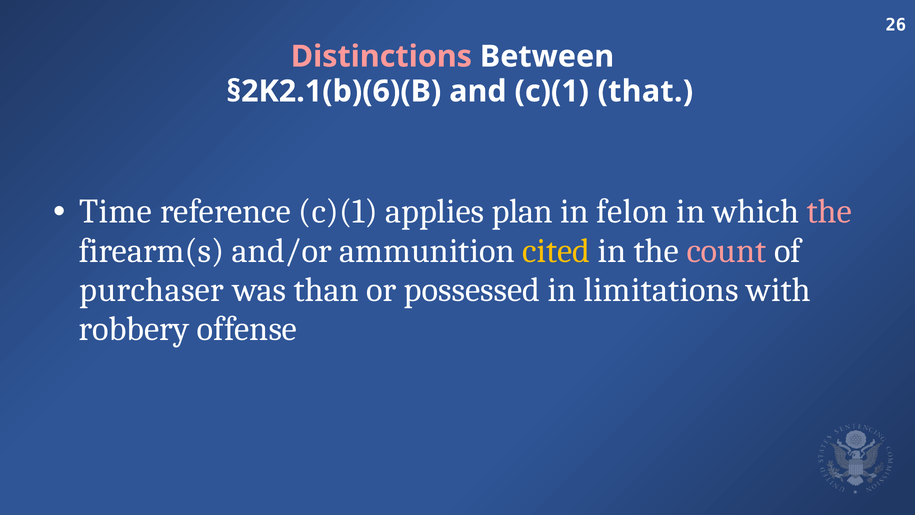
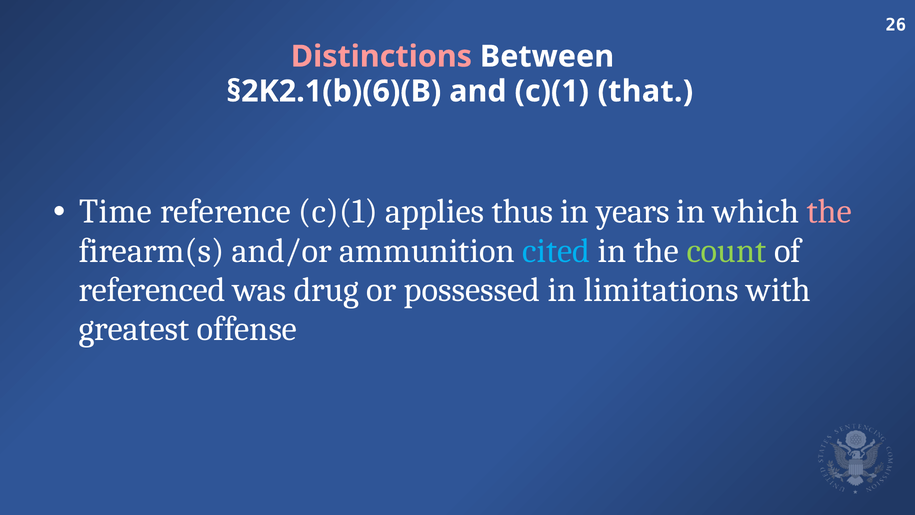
plan: plan -> thus (522, 211)
felon: felon -> years (633, 211)
cited colour: yellow -> light blue (556, 251)
count colour: pink -> light green (726, 251)
purchaser: purchaser -> referenced (152, 290)
than: than -> drug (326, 290)
robbery: robbery -> greatest (134, 329)
